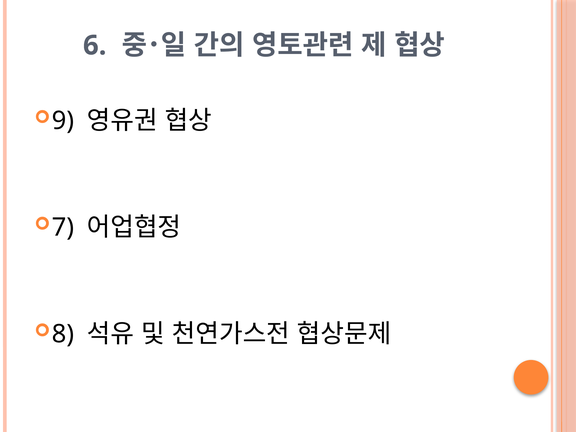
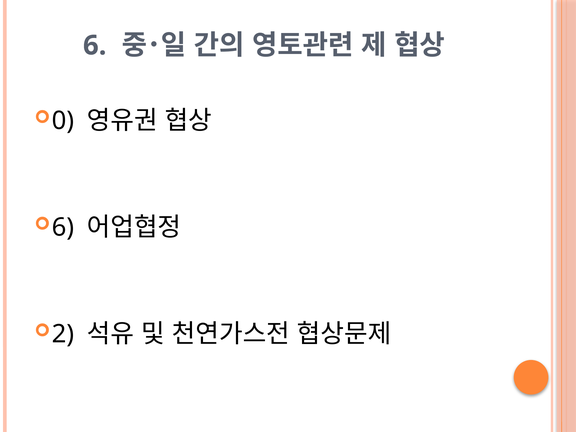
9: 9 -> 0 (63, 121)
7: 7 -> 6 (63, 227)
8: 8 -> 2 (63, 334)
